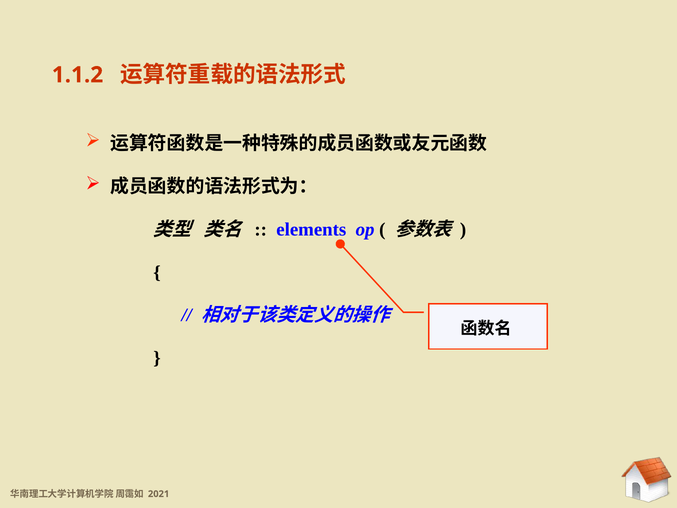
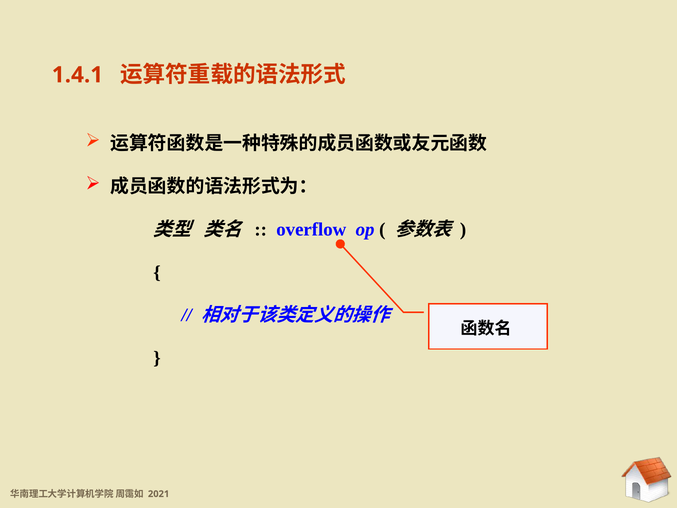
1.1.2: 1.1.2 -> 1.4.1 (77, 75)
elements: elements -> overflow (311, 229)
